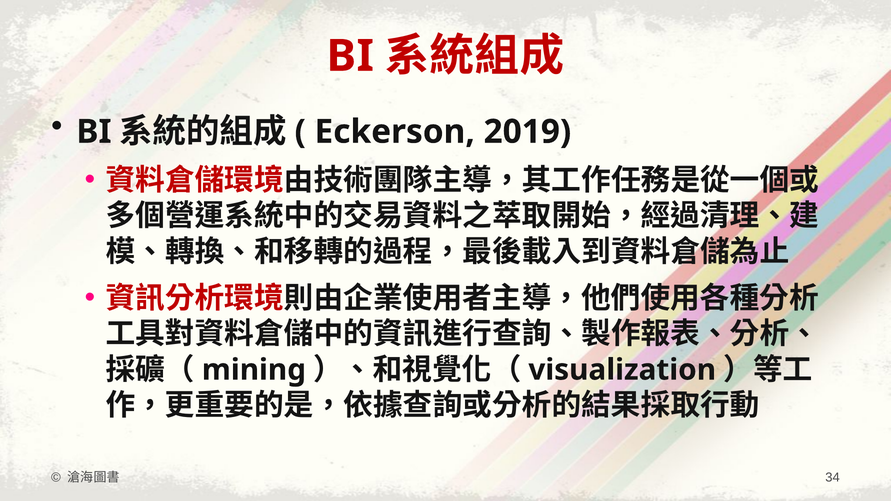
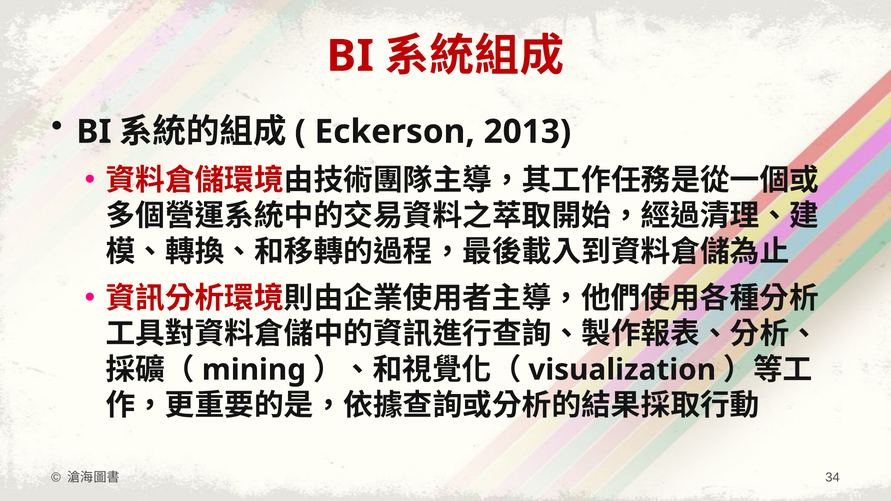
2019: 2019 -> 2013 (527, 132)
